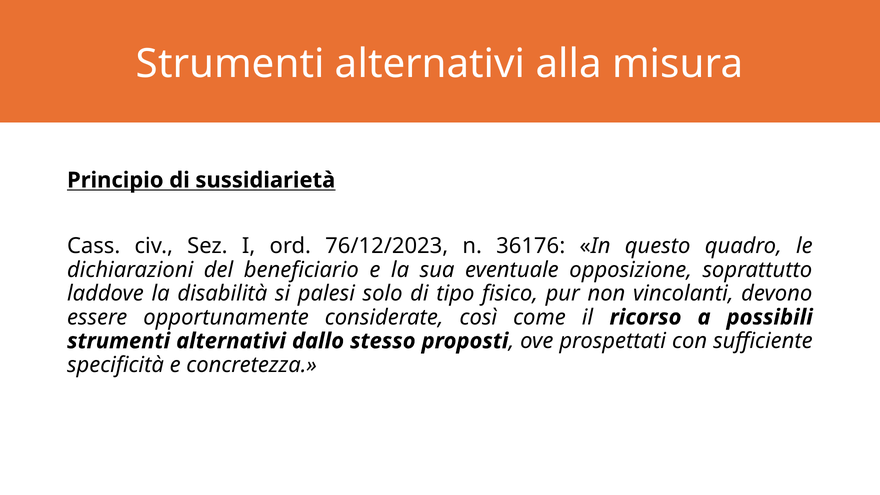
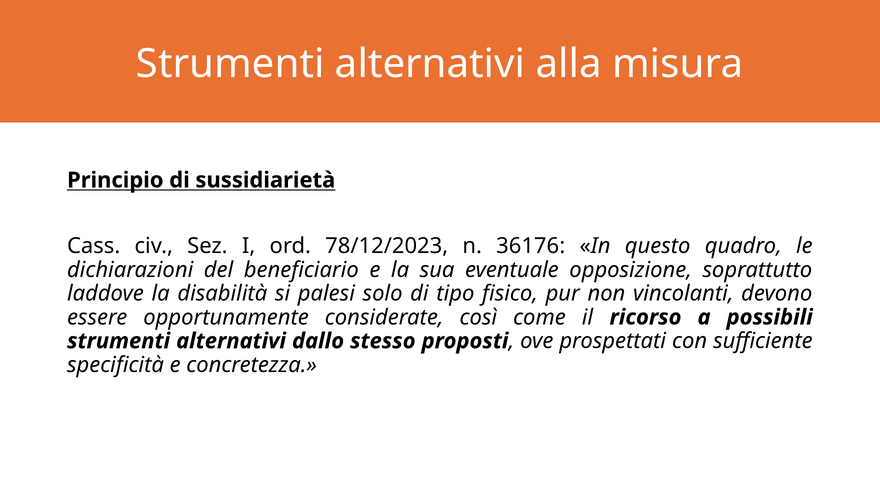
76/12/2023: 76/12/2023 -> 78/12/2023 (387, 246)
